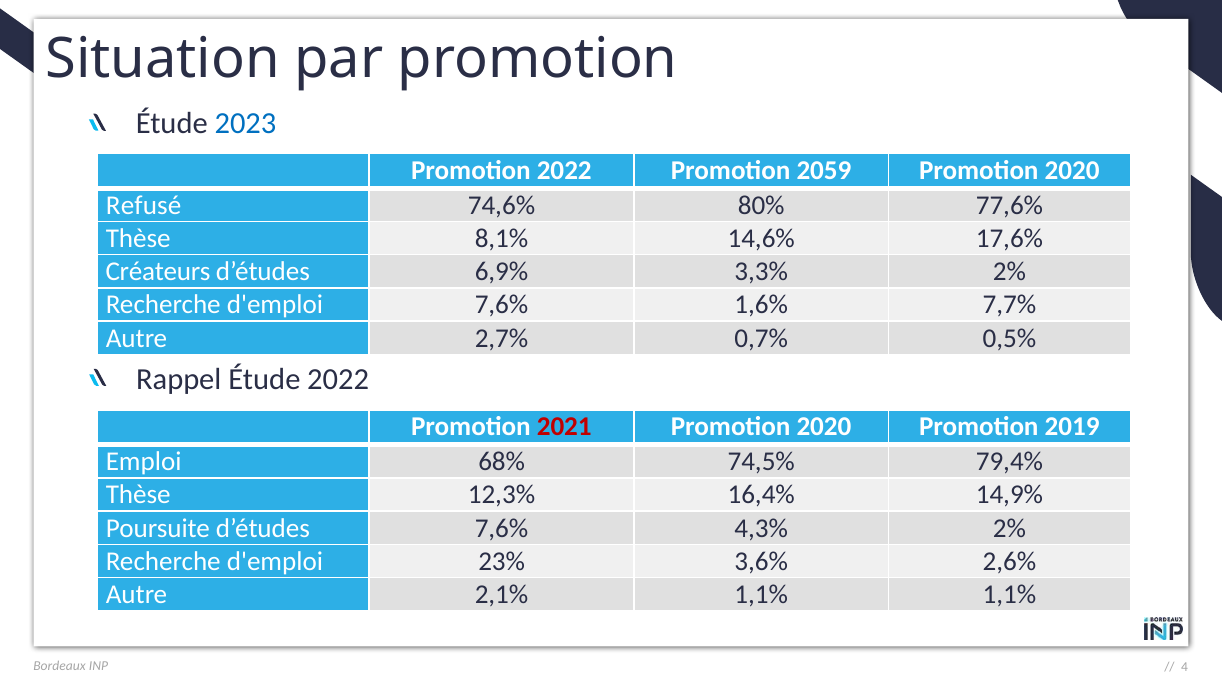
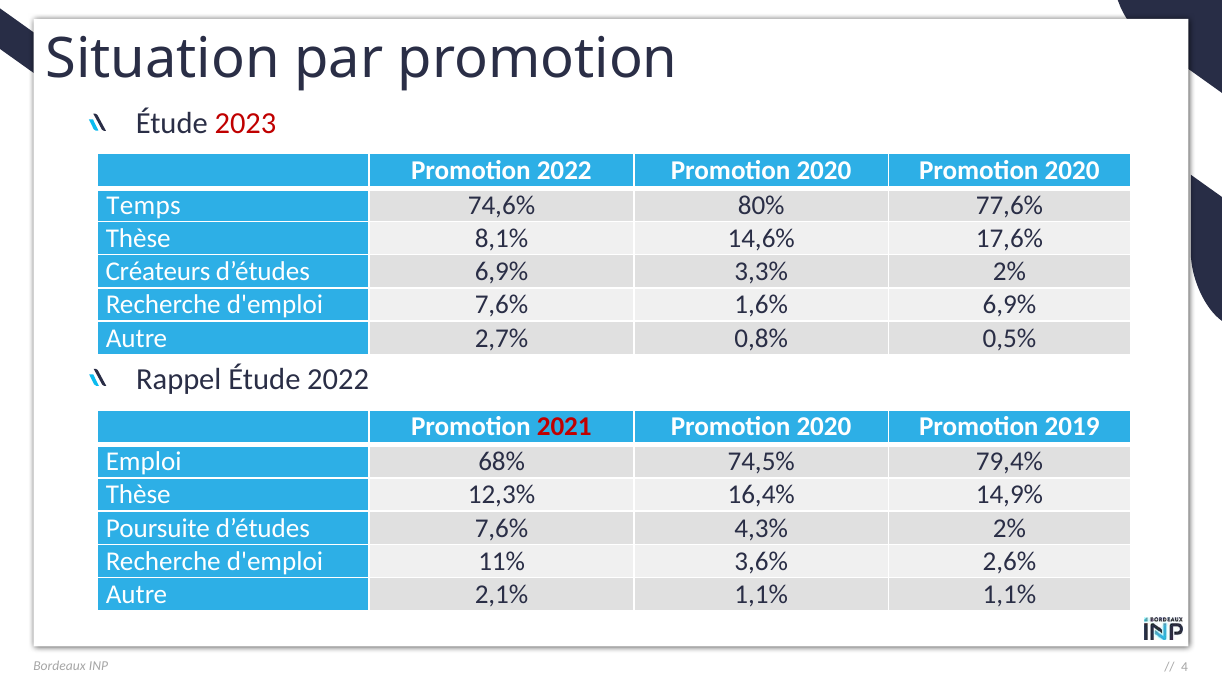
2023 colour: blue -> red (245, 124)
2022 Promotion 2059: 2059 -> 2020 (824, 171)
Refusé: Refusé -> Temps (144, 205)
1,6% 7,7%: 7,7% -> 6,9% (1009, 305)
0,7%: 0,7% -> 0,8% (761, 338)
23%: 23% -> 11% (502, 562)
